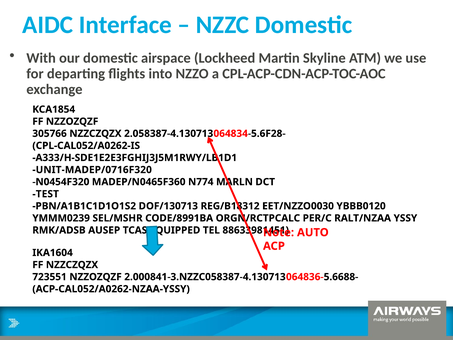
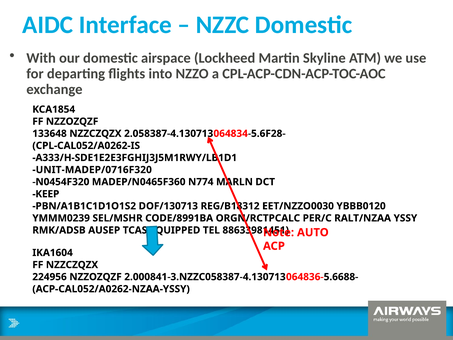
305766: 305766 -> 133648 (50, 133)
TEST: TEST -> KEEP (46, 194)
723551: 723551 -> 224956 (50, 277)
